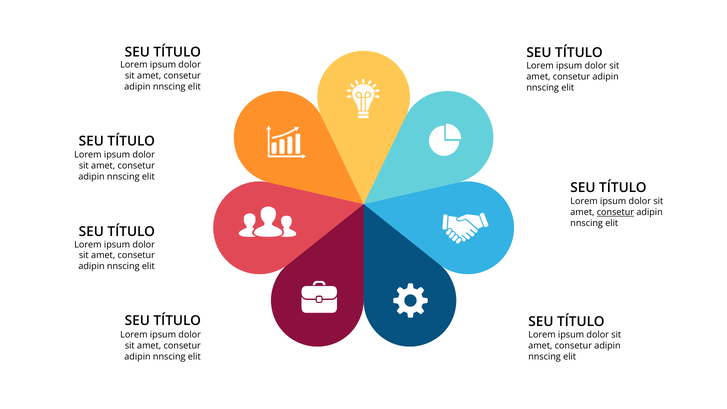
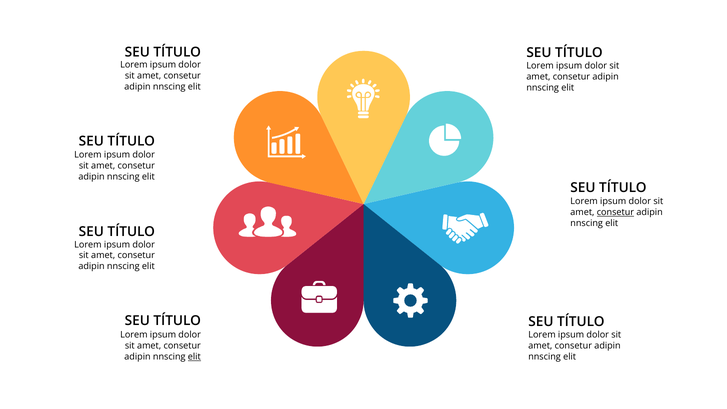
elit underline: none -> present (194, 357)
